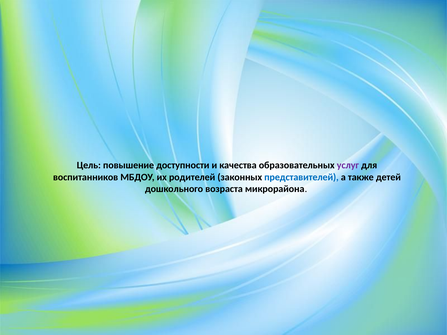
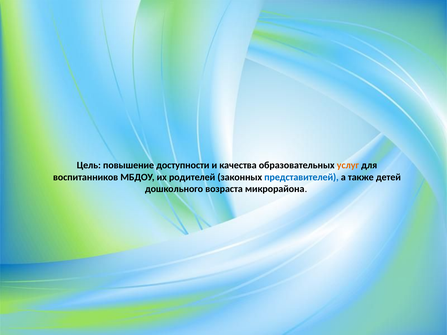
услуг colour: purple -> orange (348, 165)
